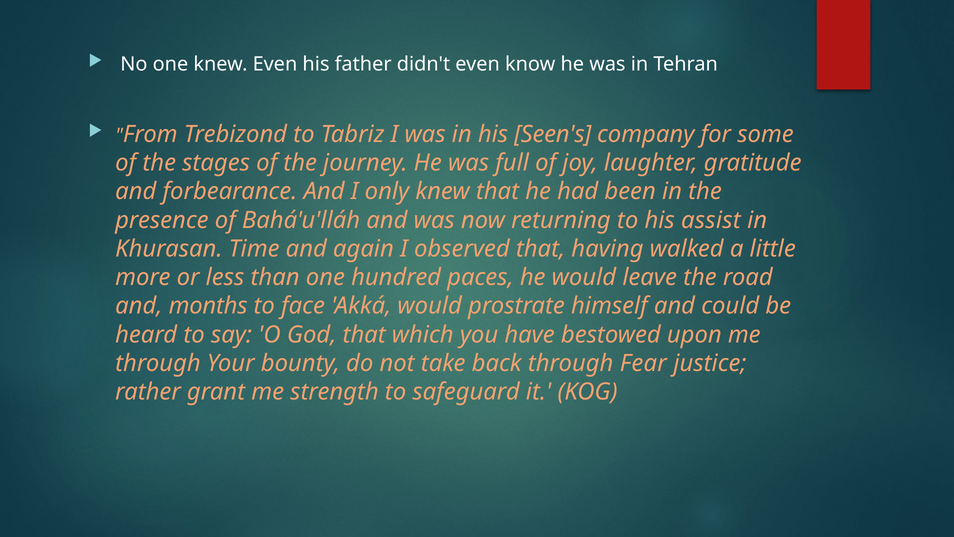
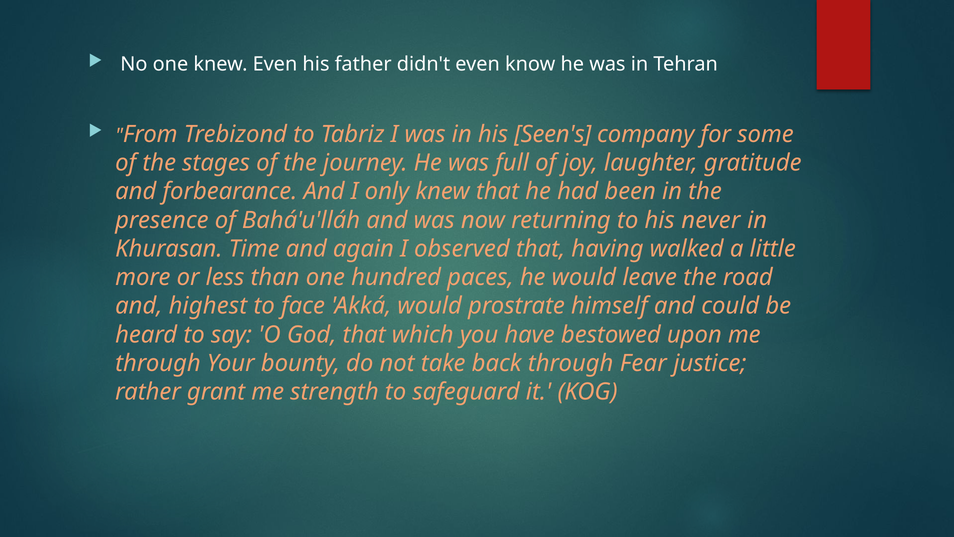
assist: assist -> never (711, 220)
months: months -> highest (208, 306)
